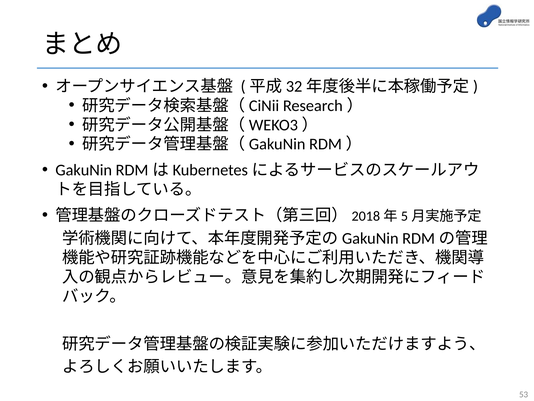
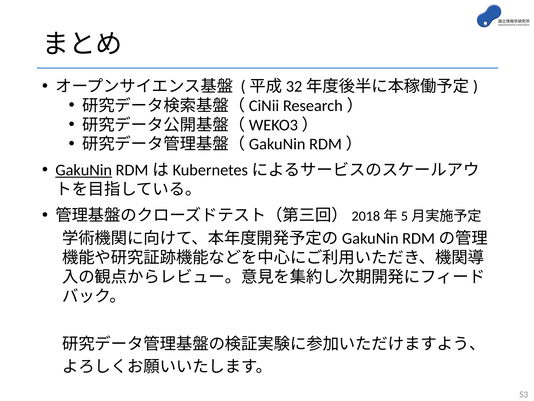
GakuNin underline: none -> present (84, 170)
